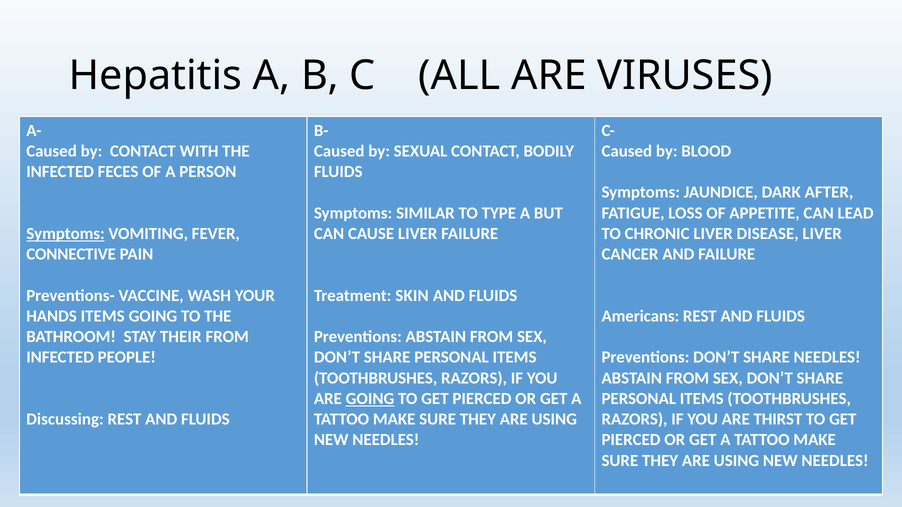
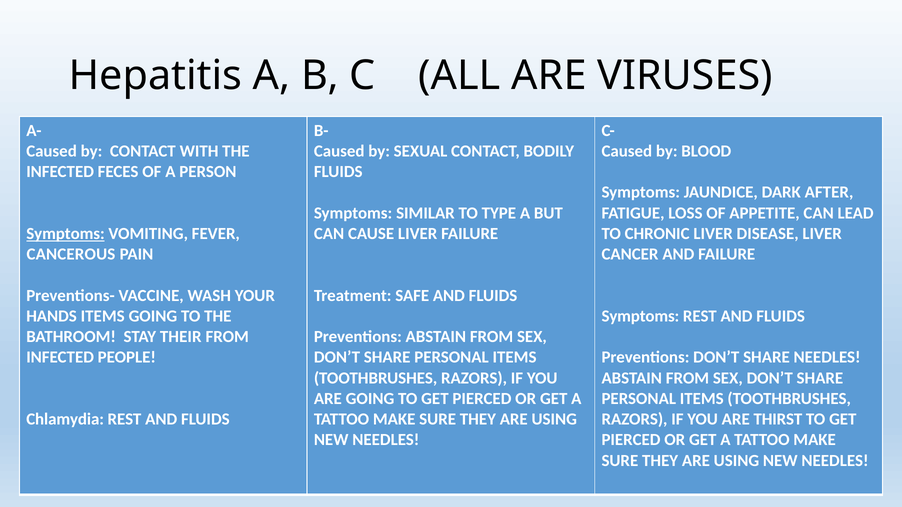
CONNECTIVE: CONNECTIVE -> CANCEROUS (71, 254)
SKIN: SKIN -> SAFE (412, 296)
Americans: Americans -> Symptoms (640, 316)
GOING underline: present -> none (370, 399)
Discussing: Discussing -> Chlamydia (65, 420)
